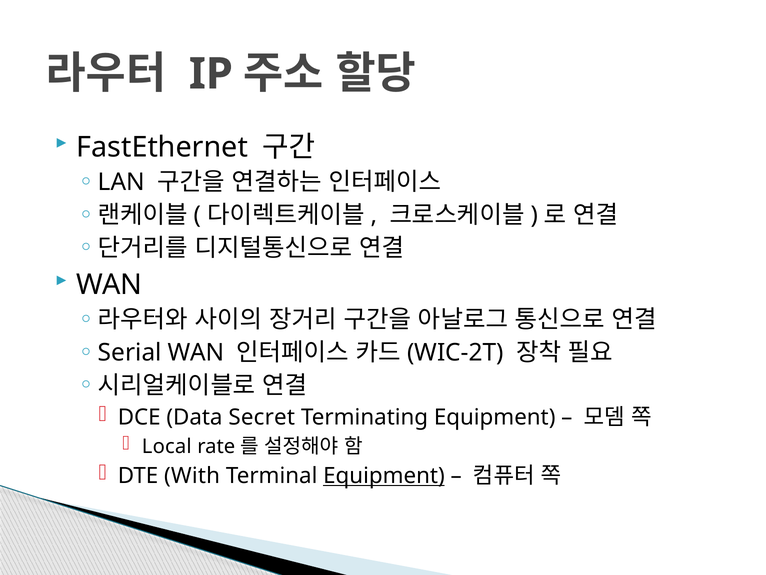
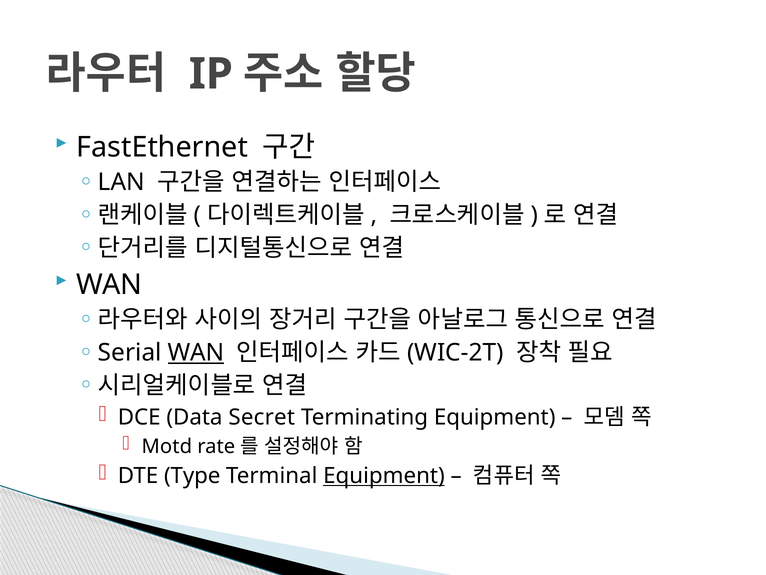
WAN underline: none -> present (196, 352)
Local: Local -> Motd (167, 446)
With: With -> Type (192, 475)
